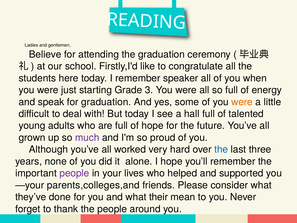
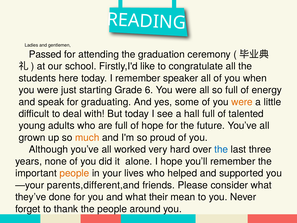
Believe: Believe -> Passed (45, 54)
3: 3 -> 6 (149, 90)
for graduation: graduation -> graduating (106, 102)
much colour: purple -> orange (87, 137)
people colour: purple -> orange (74, 173)
parents,colleges,and: parents,colleges,and -> parents,different,and (93, 185)
